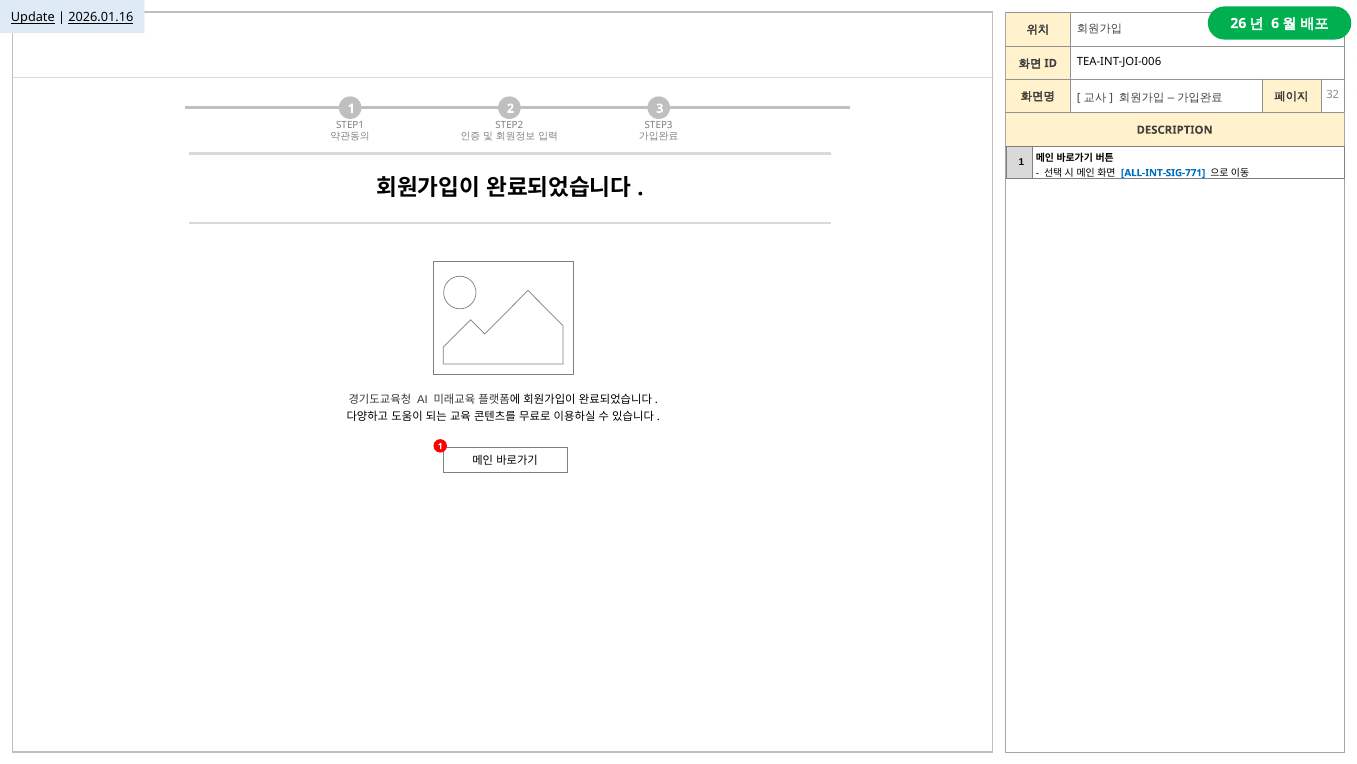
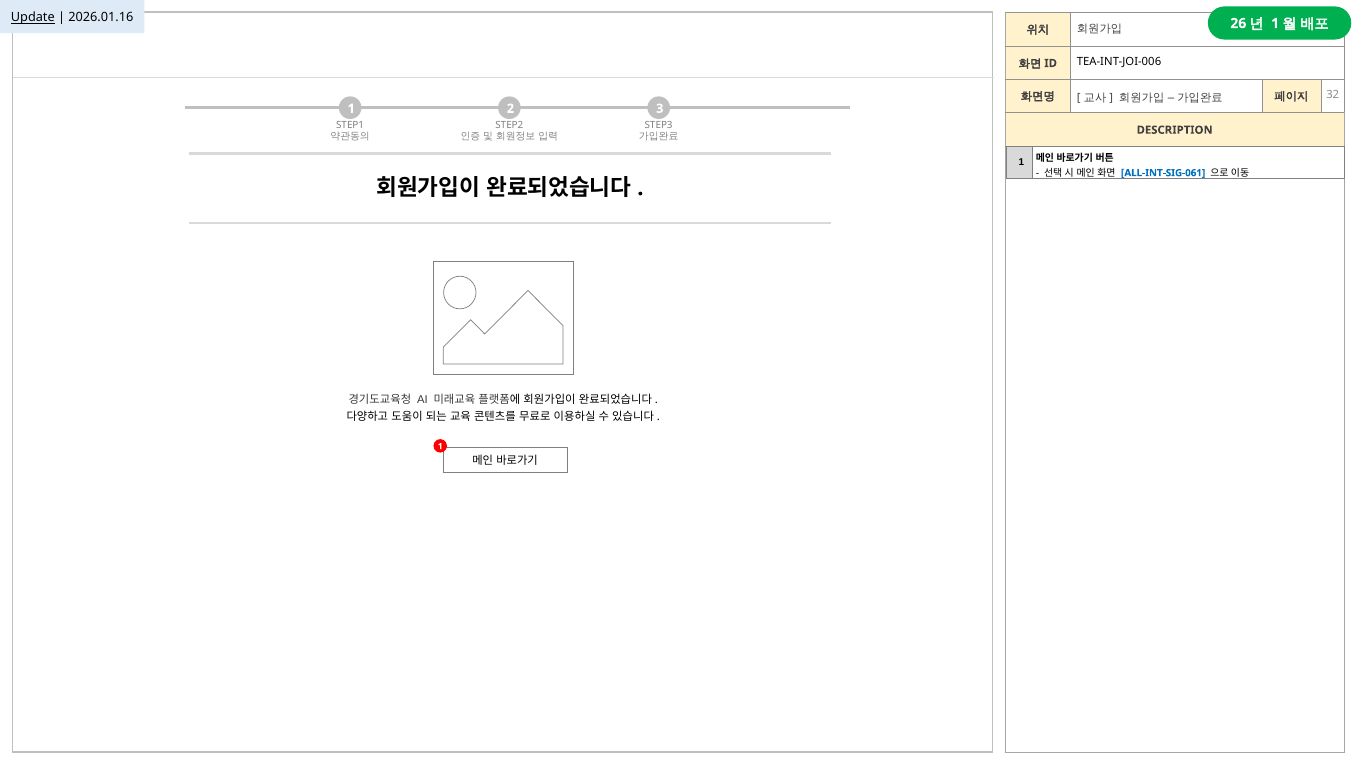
2026.01.16 underline: present -> none (101, 17)
6: 6 -> 1 (1275, 23)
ALL-INT-SIG-771: ALL-INT-SIG-771 -> ALL-INT-SIG-061 (1165, 173)
